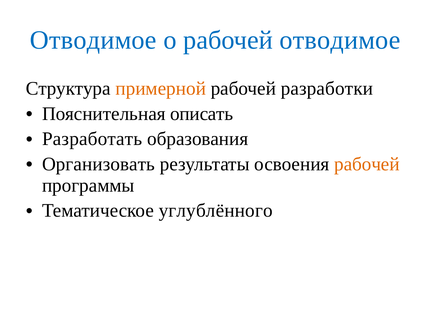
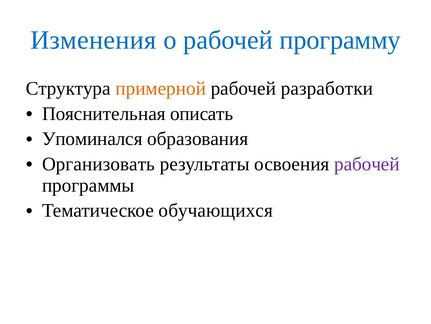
Отводимое: Отводимое -> Изменения (93, 40)
рабочей отводимое: отводимое -> программу (340, 40)
Разработать: Разработать -> Упоминался (92, 139)
рабочей colour: orange -> purple (367, 164)
углублённого: углублённого -> обучающихся (216, 210)
